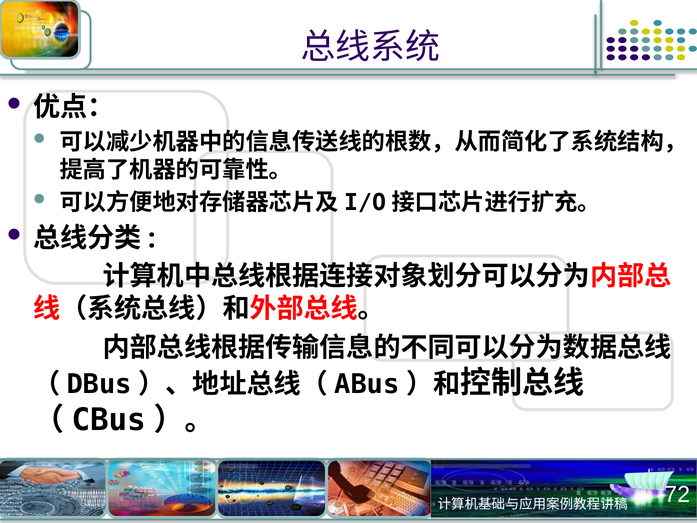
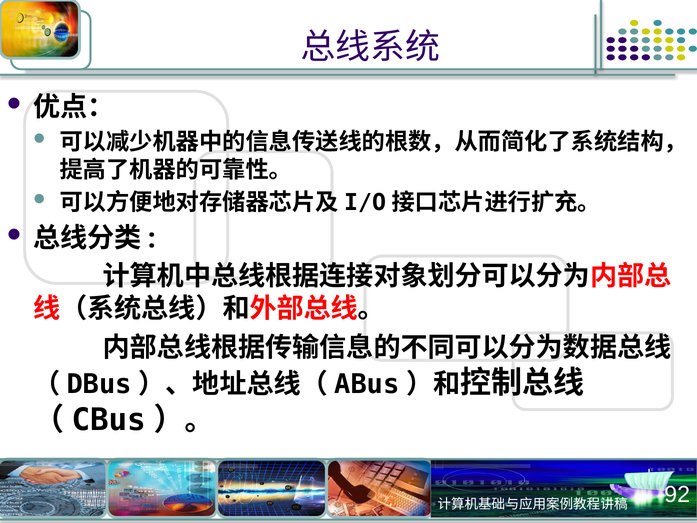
72: 72 -> 92 (677, 494)
